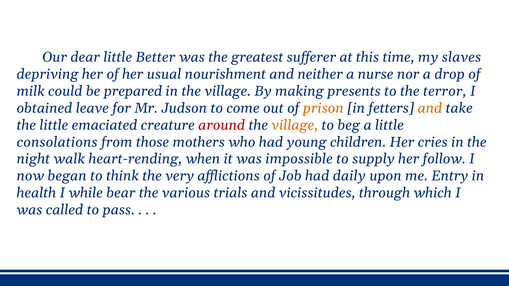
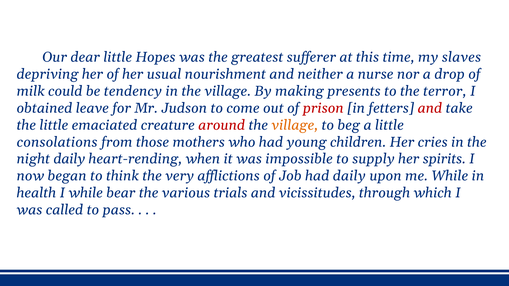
Better: Better -> Hopes (156, 57)
prepared: prepared -> tendency (133, 91)
prison colour: orange -> red (323, 108)
and colour: orange -> red (430, 108)
night walk: walk -> daily (69, 159)
follow: follow -> spirits (444, 159)
me Entry: Entry -> While (450, 176)
